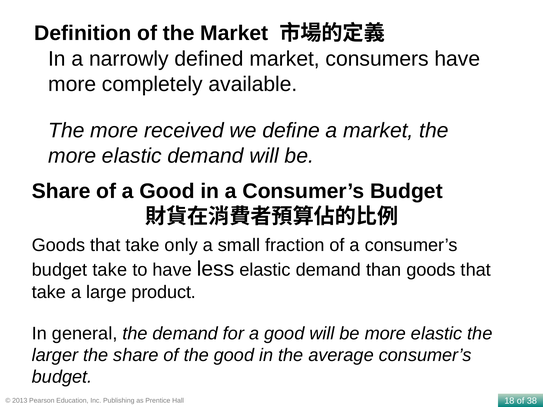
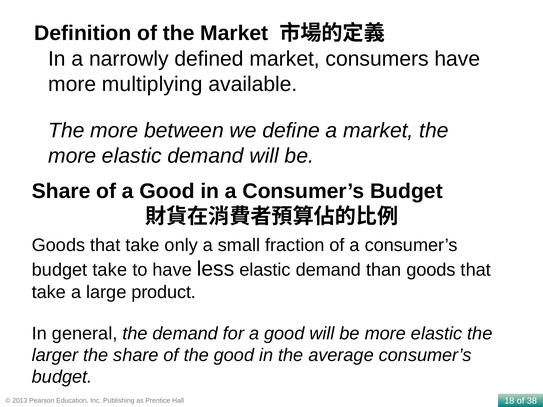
completely: completely -> multiplying (152, 84)
received: received -> between (184, 131)
